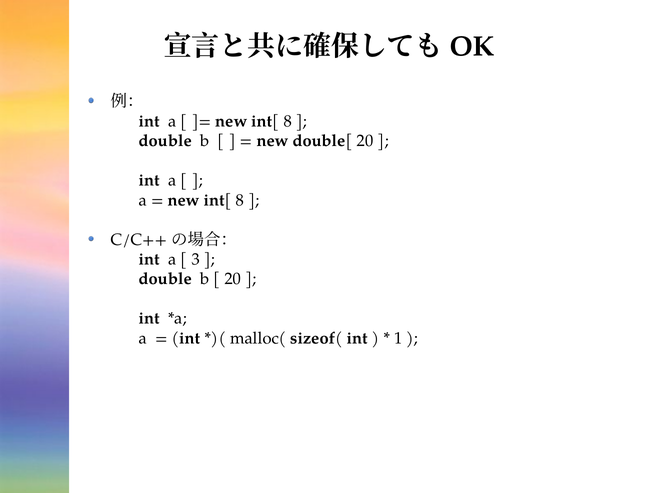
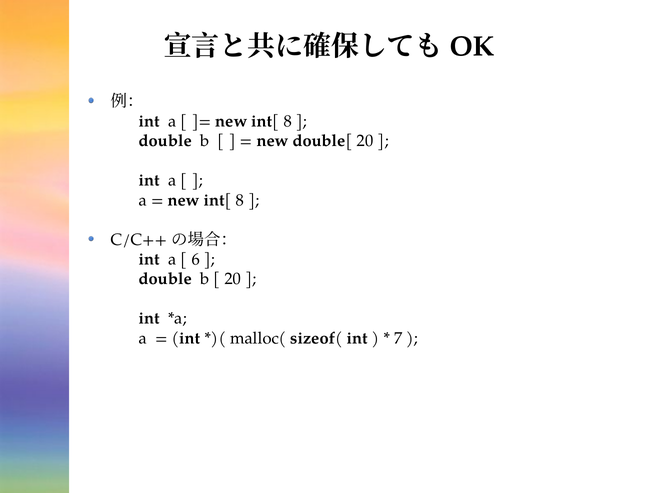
3: 3 -> 6 (196, 260)
1: 1 -> 7 (398, 339)
